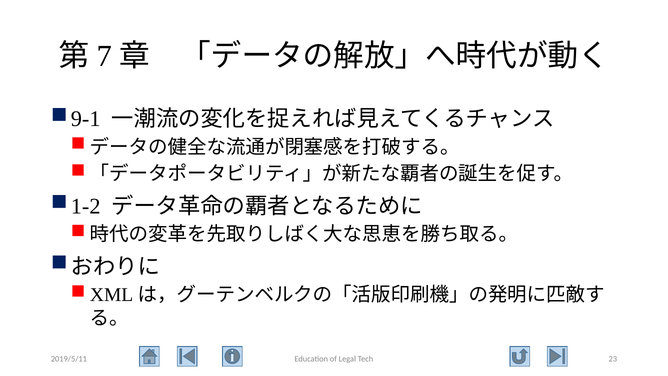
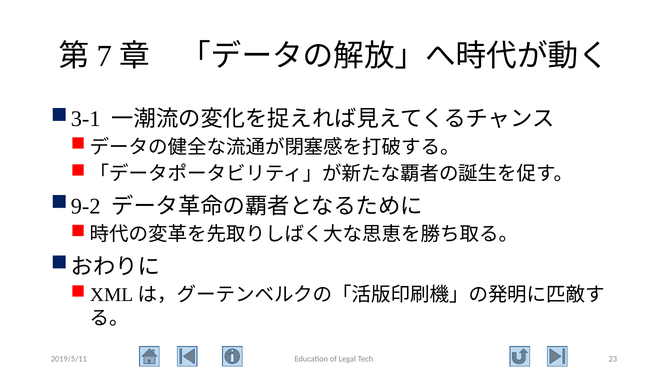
9-1: 9-1 -> 3-1 (86, 119)
1-2: 1-2 -> 9-2 (86, 206)
